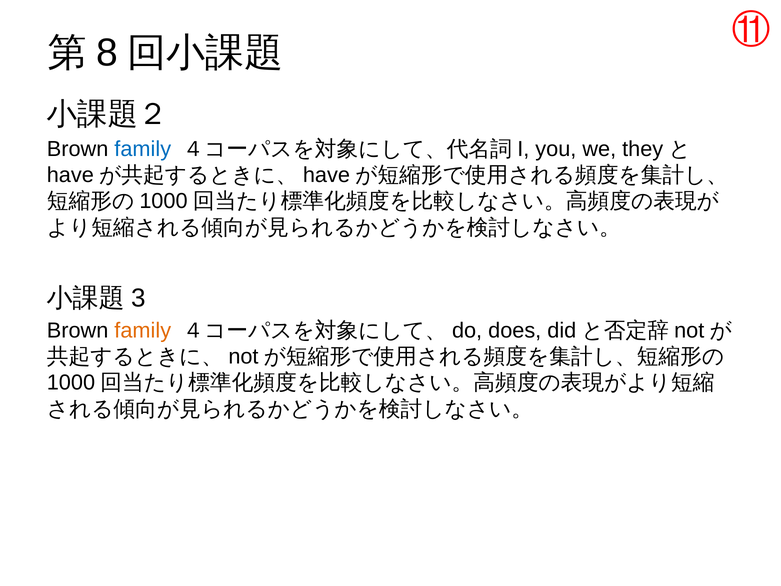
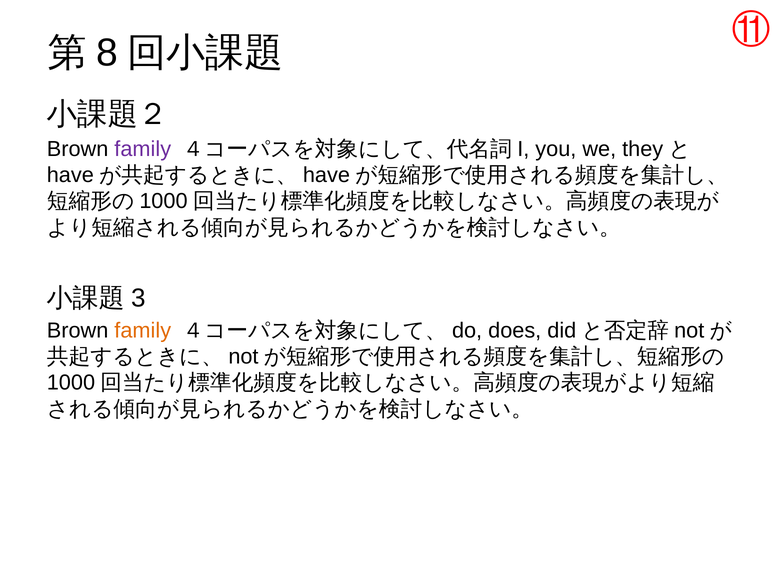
family colour: blue -> purple (143, 149)
